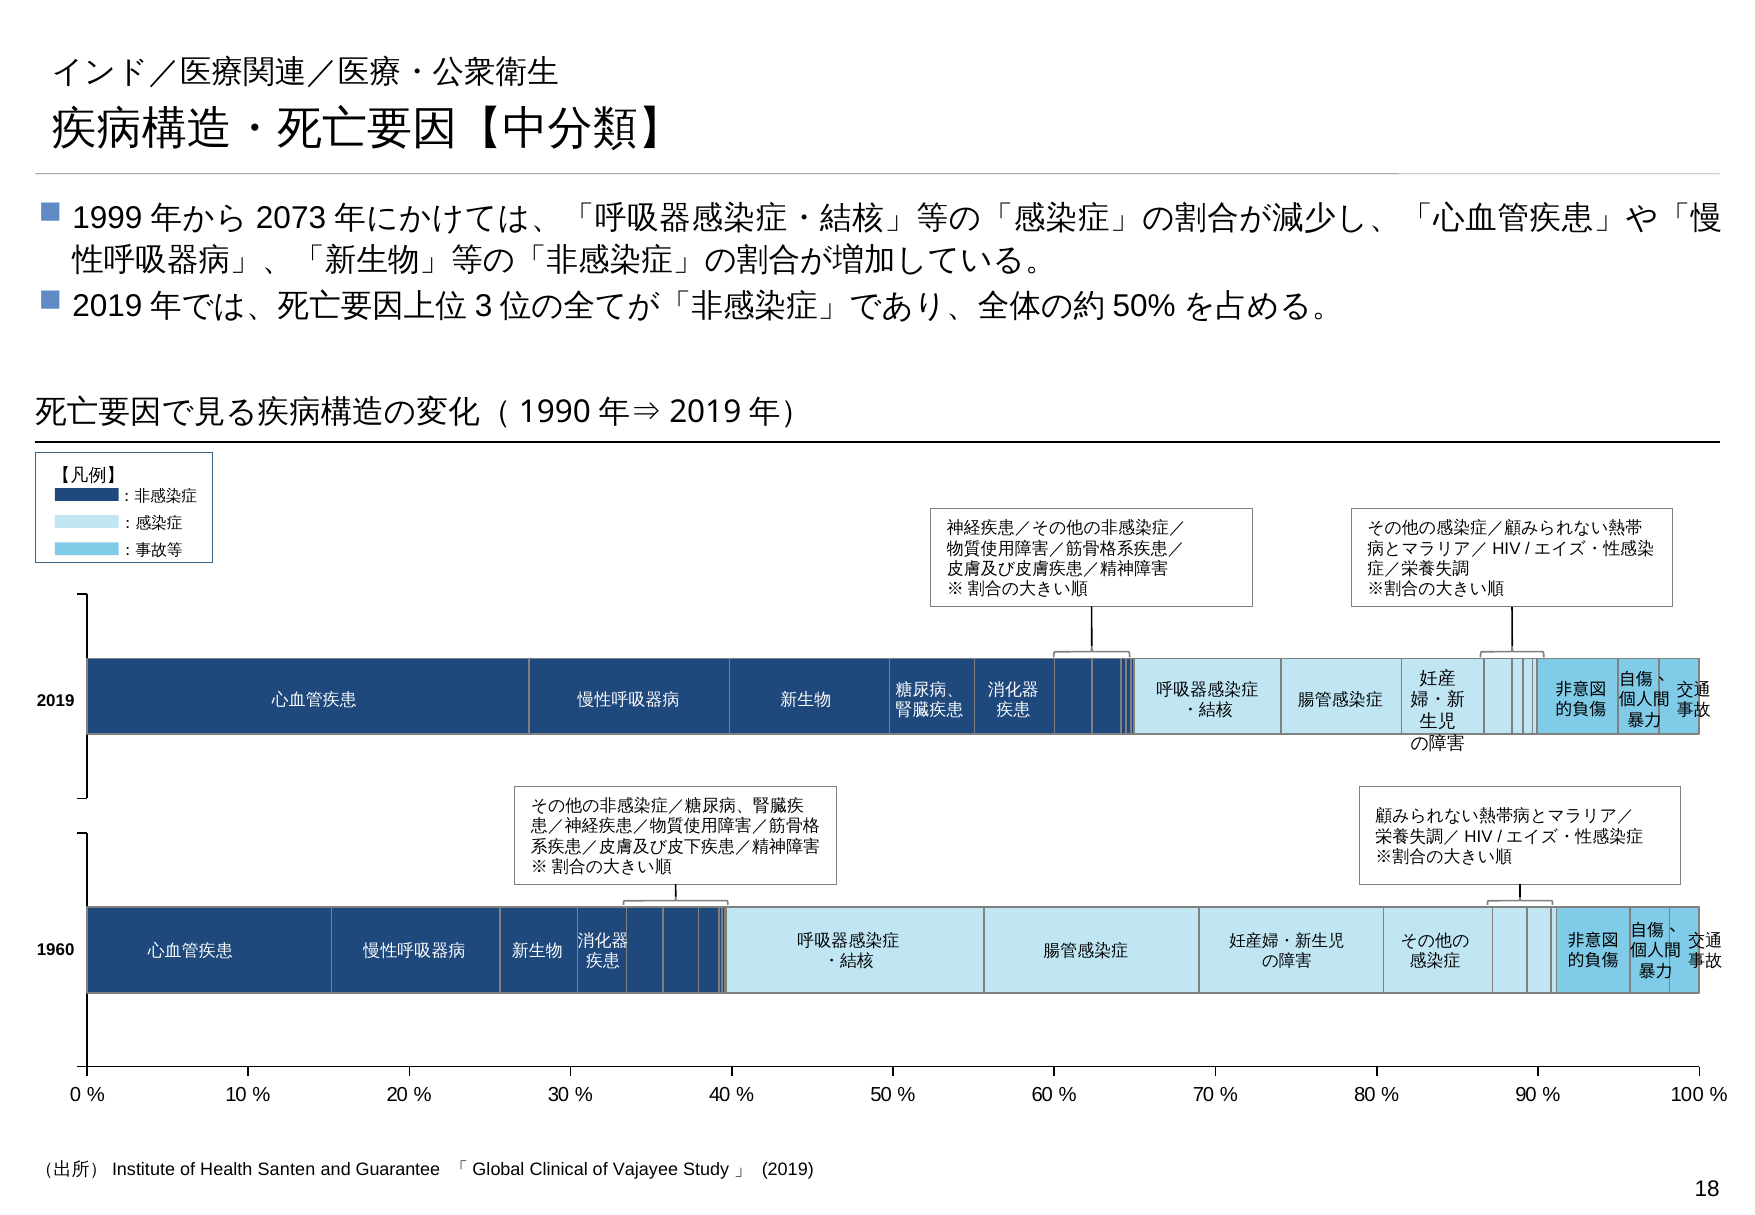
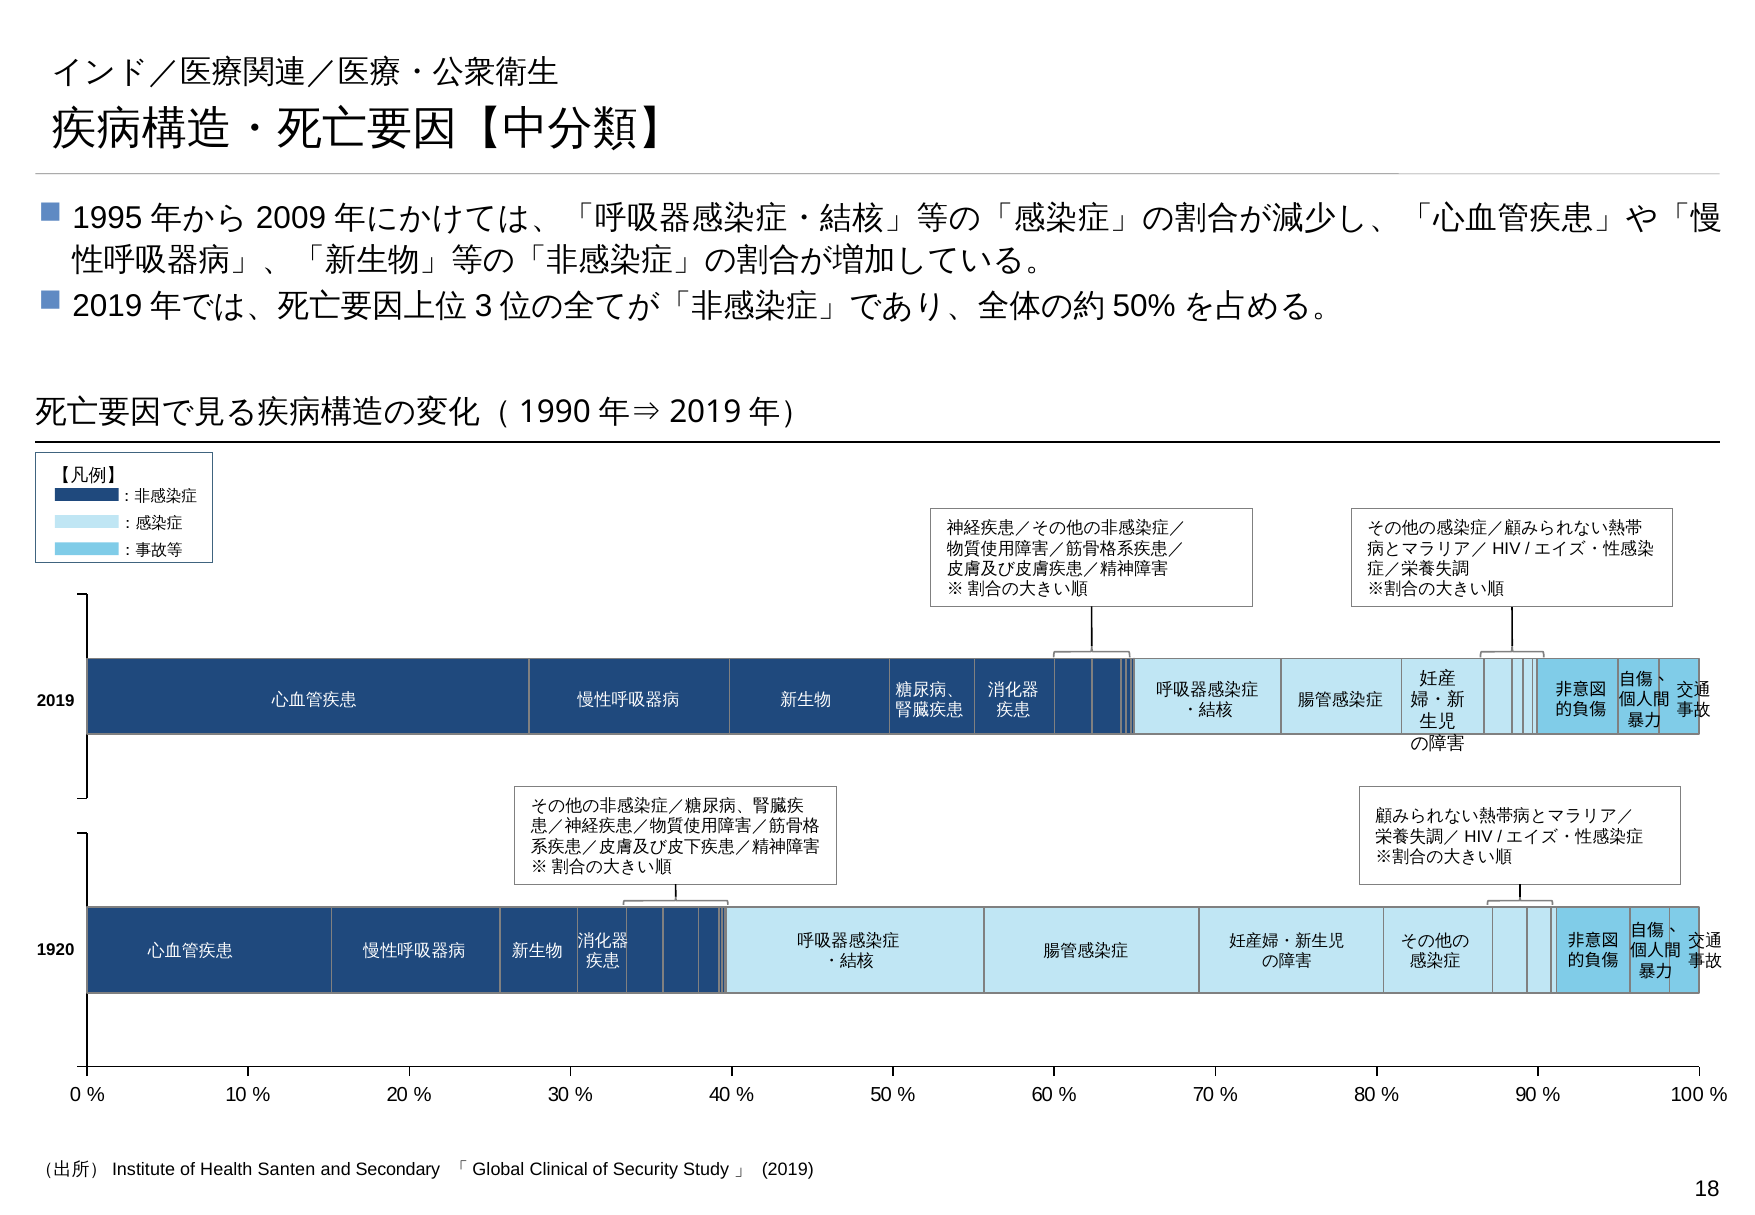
1999: 1999 -> 1995 (107, 219)
2073: 2073 -> 2009 (291, 219)
1960: 1960 -> 1920 (56, 950)
Guarantee: Guarantee -> Secondary (398, 1170)
Vajayee: Vajayee -> Security (645, 1170)
